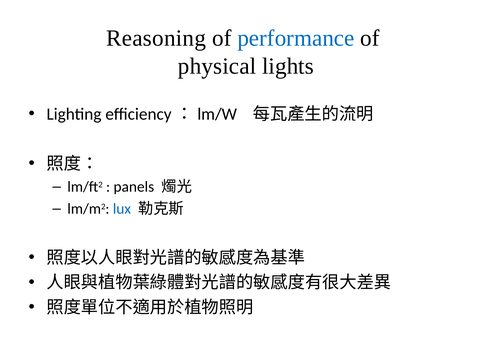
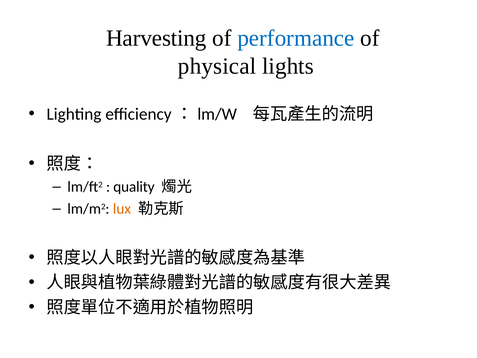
Reasoning: Reasoning -> Harvesting (156, 38)
panels: panels -> quality (134, 187)
lux colour: blue -> orange (122, 209)
